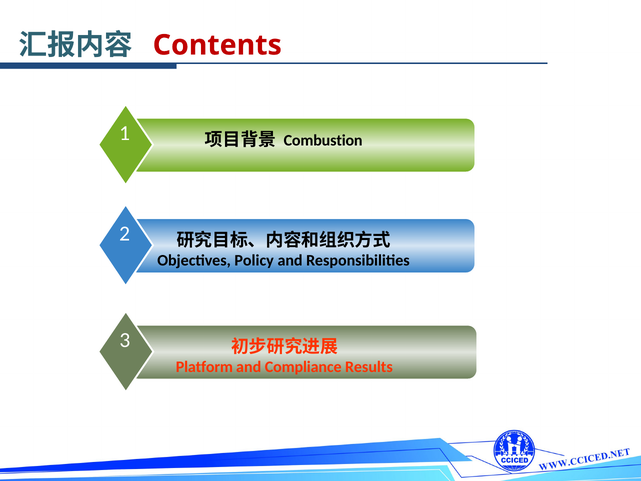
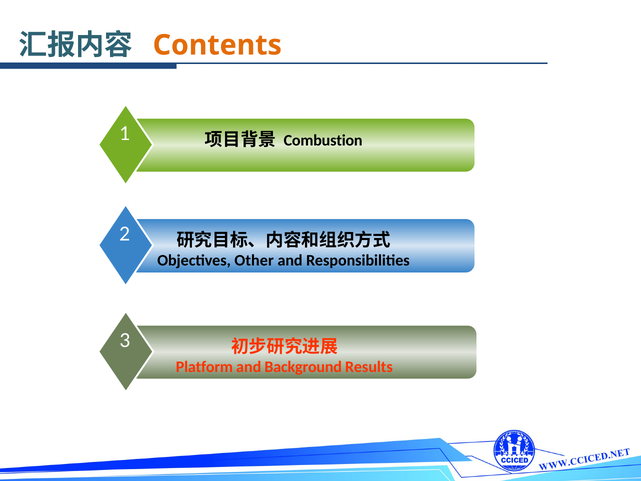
Contents colour: red -> orange (217, 45)
Policy: Policy -> Other (254, 260)
Compliance: Compliance -> Background (303, 367)
